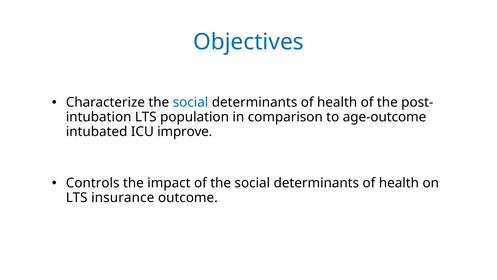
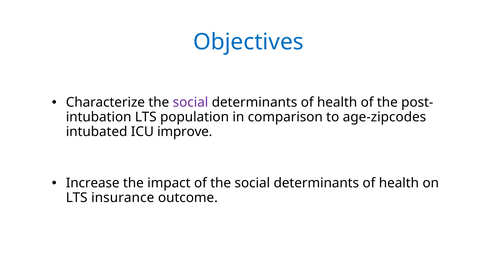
social colour: blue -> purple (191, 102)
age-outcome: age-outcome -> age-zipcodes (384, 117)
Controls: Controls -> Increase (93, 183)
